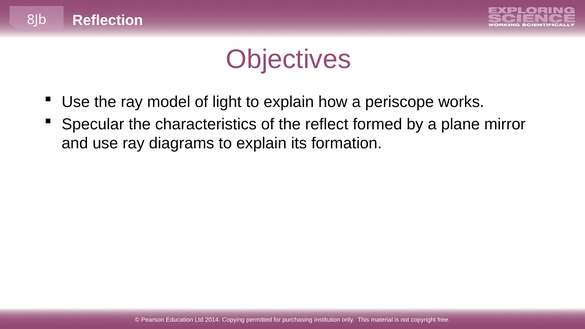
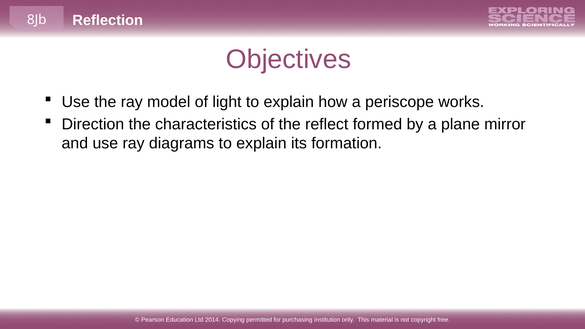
Specular: Specular -> Direction (93, 124)
